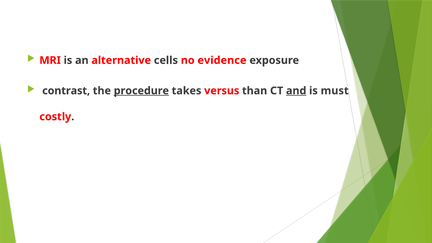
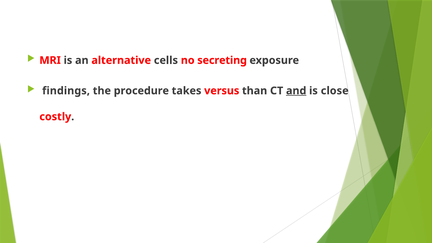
evidence: evidence -> secreting (222, 60)
contrast: contrast -> findings (66, 91)
procedure underline: present -> none (141, 91)
must: must -> close (335, 91)
